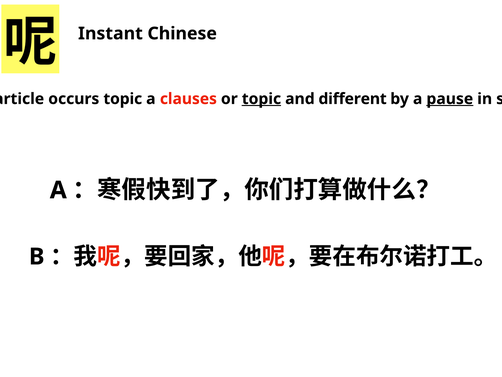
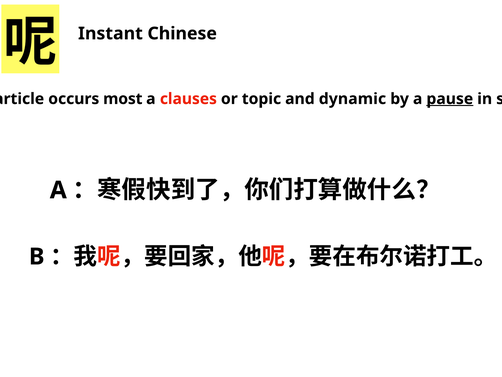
occurs topic: topic -> most (123, 99)
topic underline: present -> none (261, 99)
different: different -> dynamic (352, 99)
